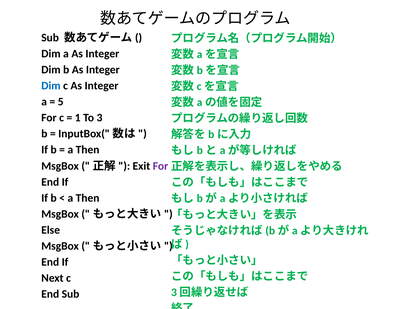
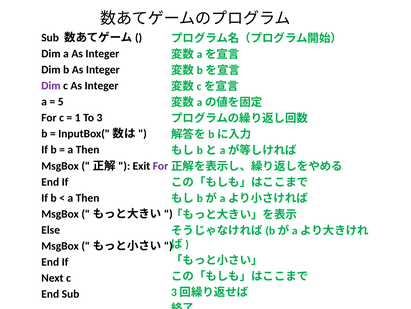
Dim colour: blue -> purple (51, 86)
